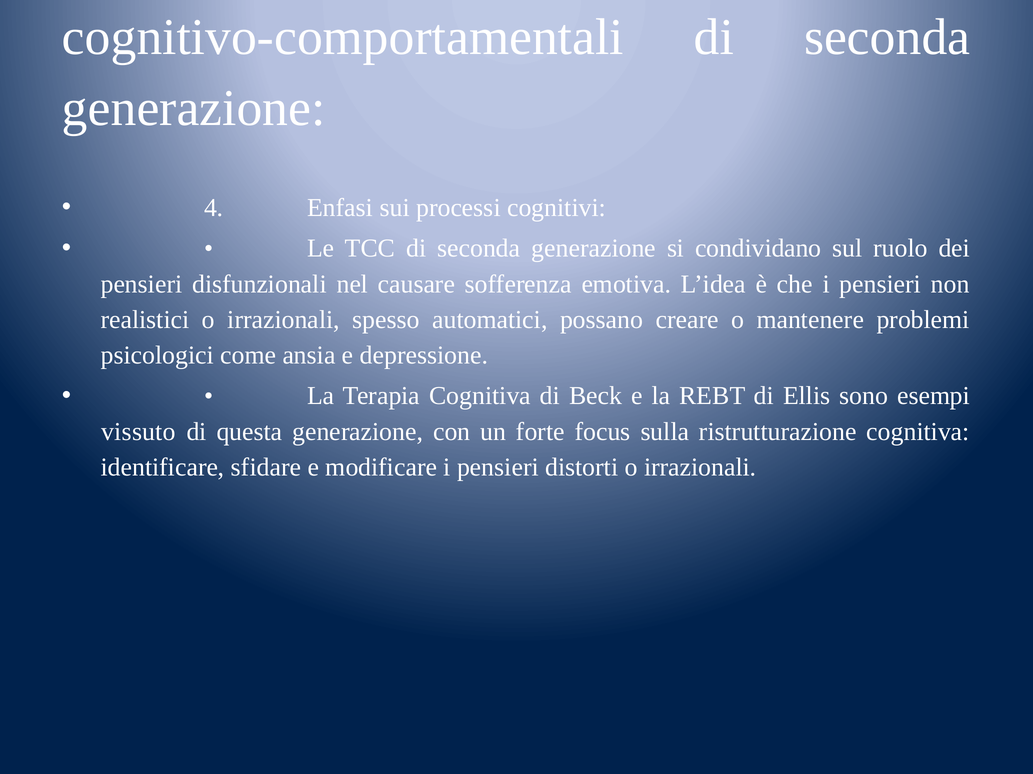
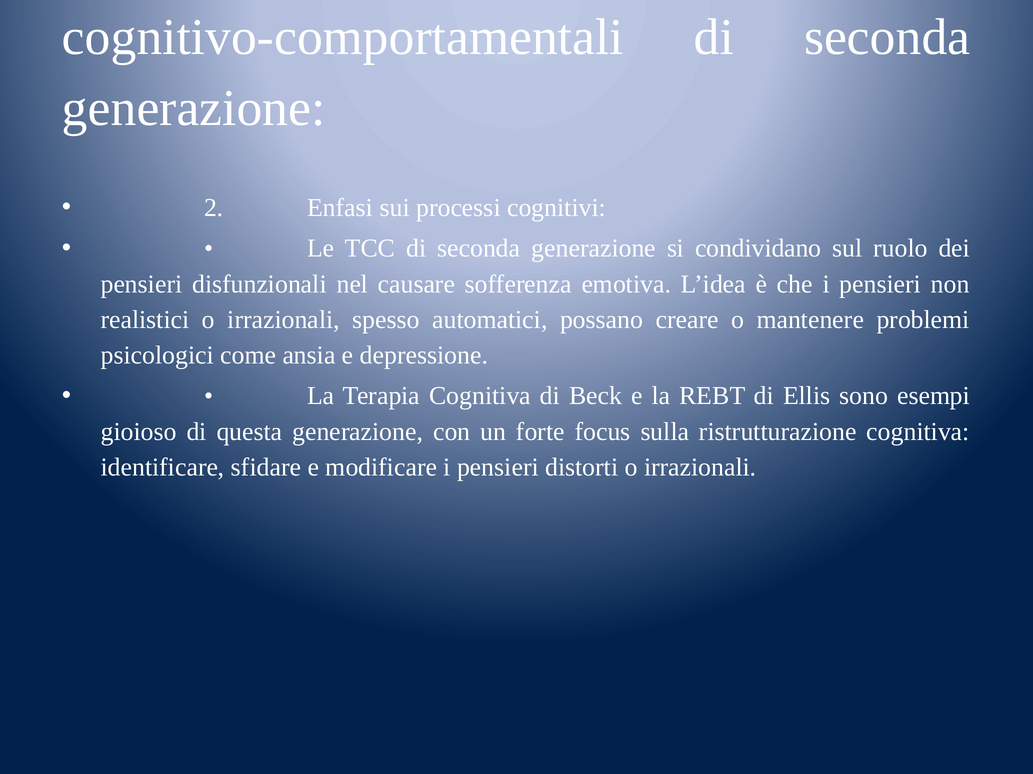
4: 4 -> 2 (214, 208)
vissuto: vissuto -> gioioso (139, 432)
